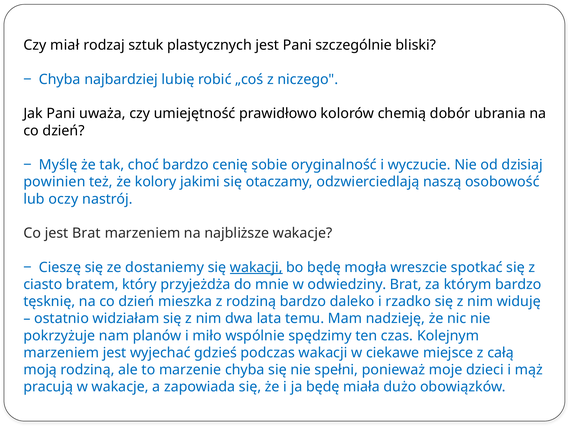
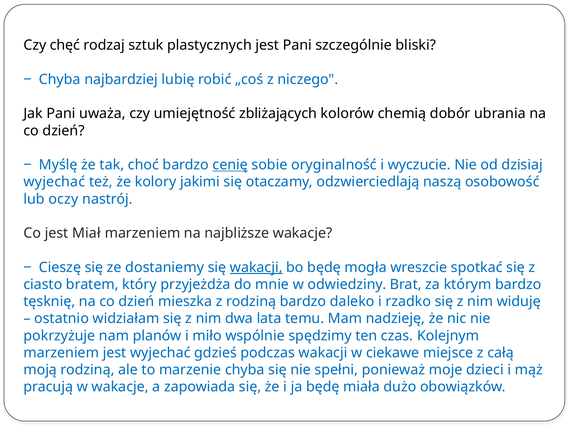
miał: miał -> chęć (65, 45)
prawidłowo: prawidłowo -> zbliżających (278, 114)
cenię underline: none -> present (230, 165)
powinien: powinien -> wyjechać (54, 182)
jest Brat: Brat -> Miał (86, 233)
